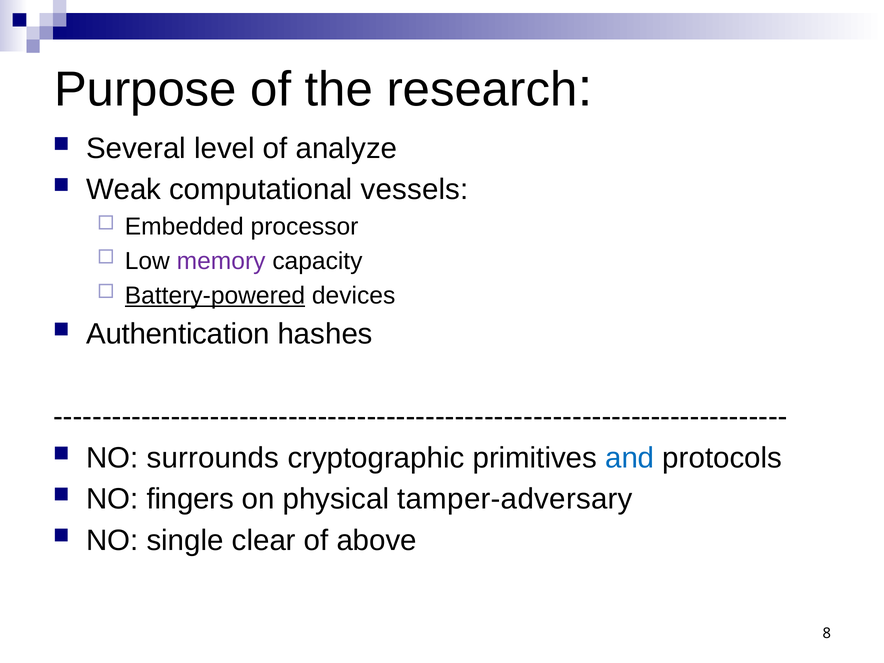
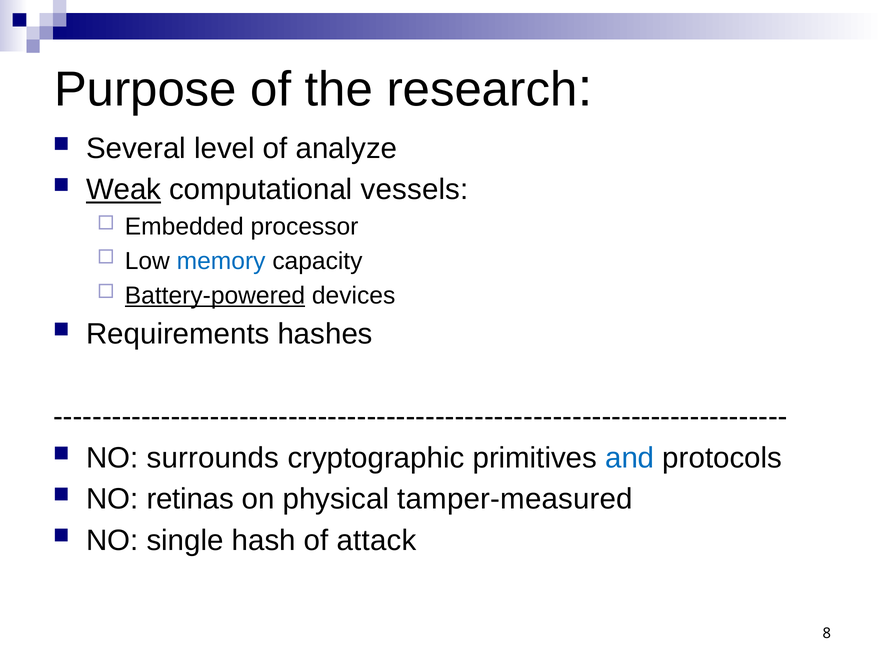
Weak underline: none -> present (124, 190)
memory colour: purple -> blue (221, 261)
Authentication: Authentication -> Requirements (178, 334)
fingers: fingers -> retinas (190, 499)
tamper-adversary: tamper-adversary -> tamper-measured (515, 499)
clear: clear -> hash (264, 540)
above: above -> attack (377, 540)
